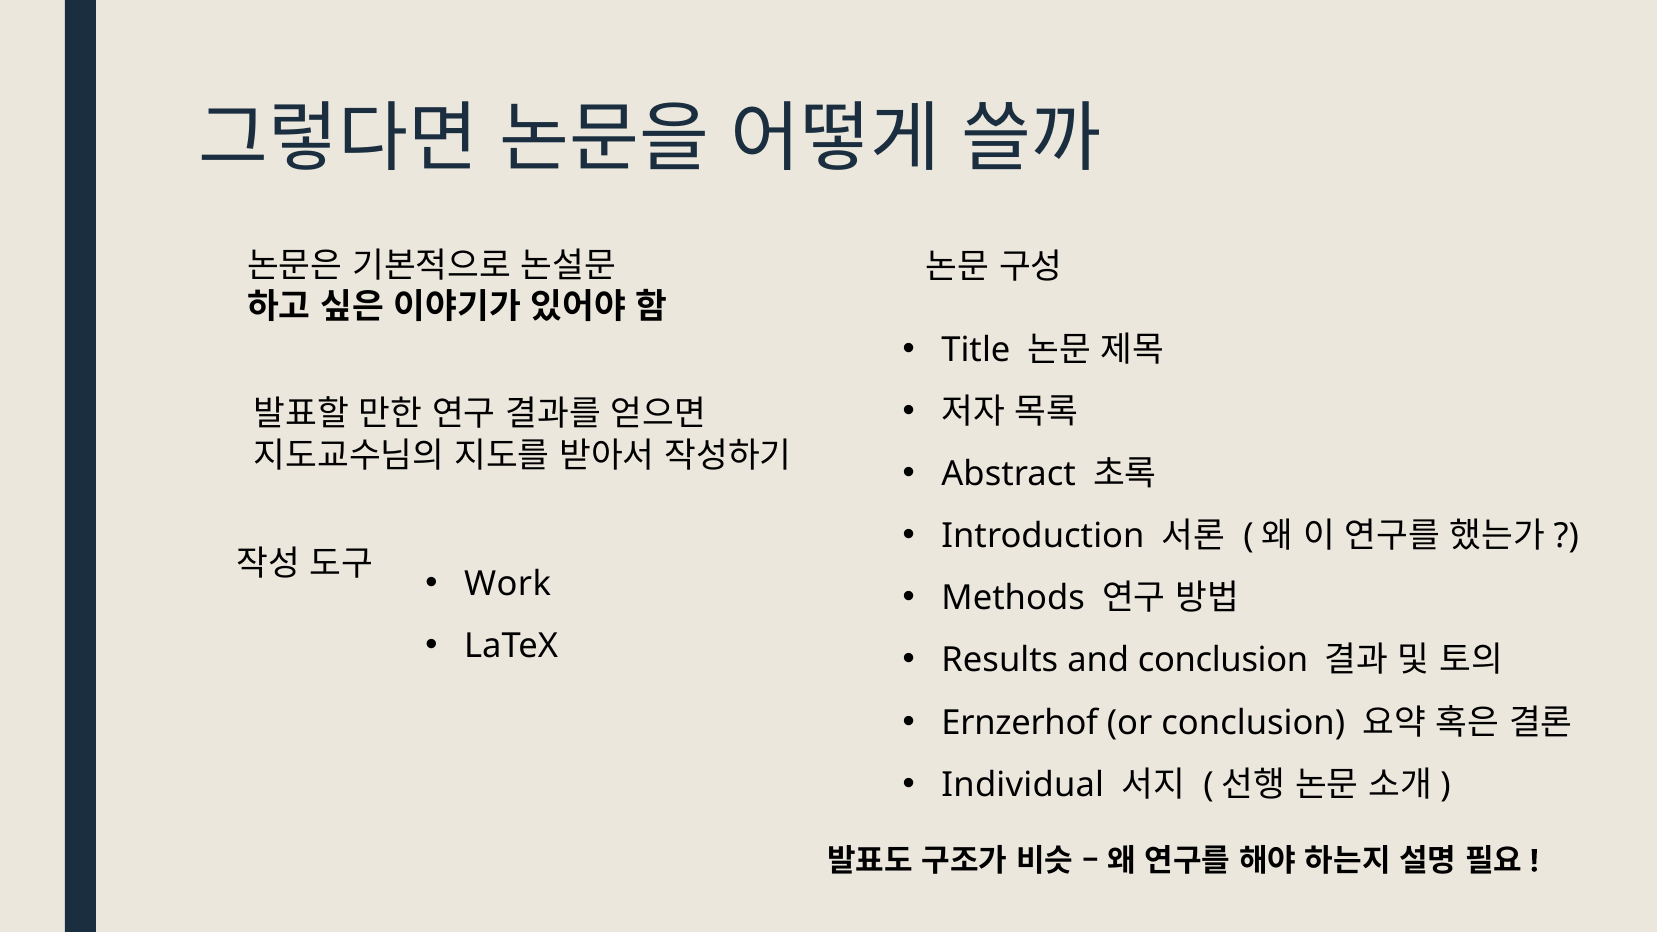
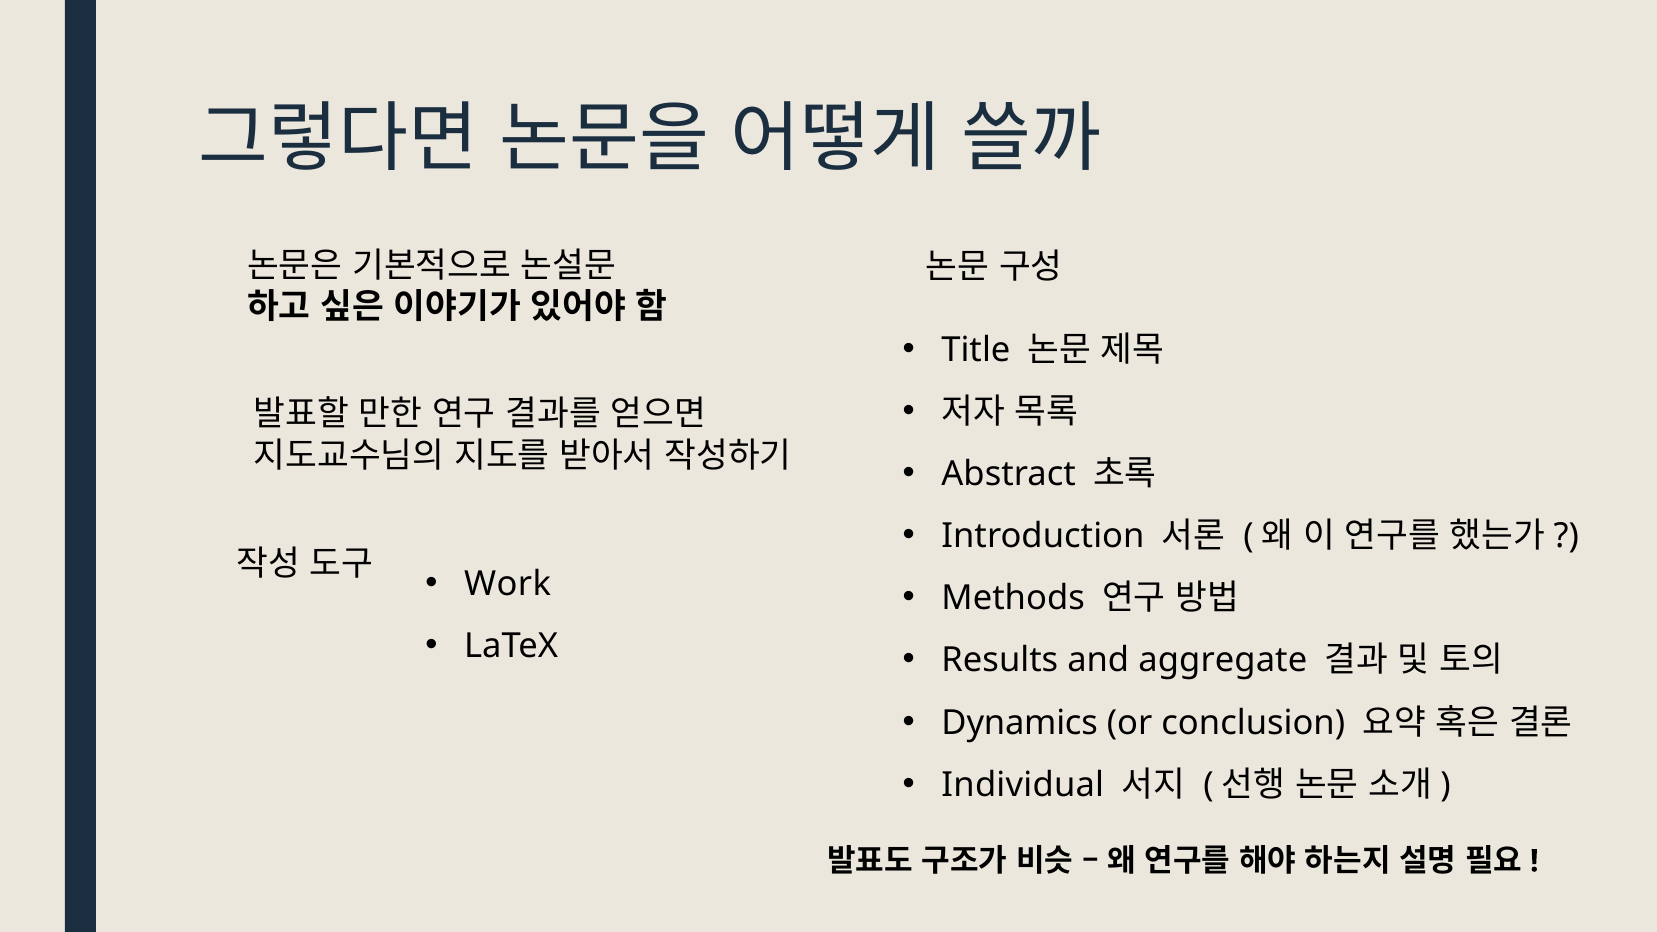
and conclusion: conclusion -> aggregate (1223, 661)
Ernzerhof: Ernzerhof -> Dynamics (1020, 723)
